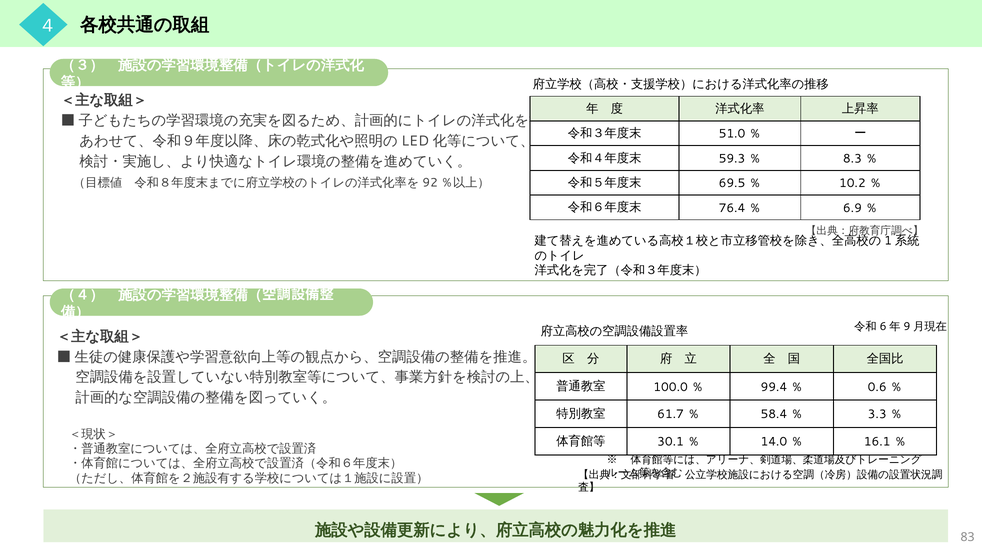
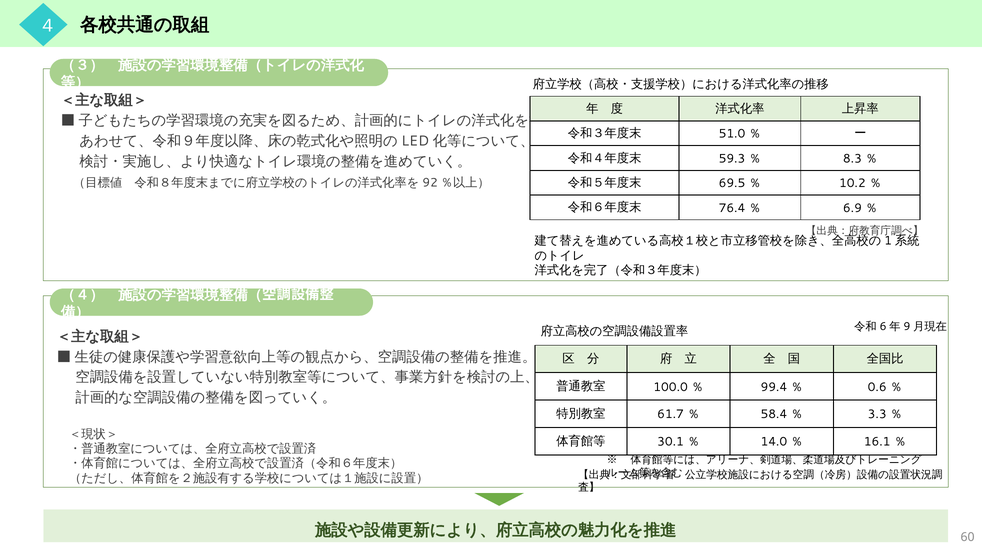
83: 83 -> 60 (968, 538)
